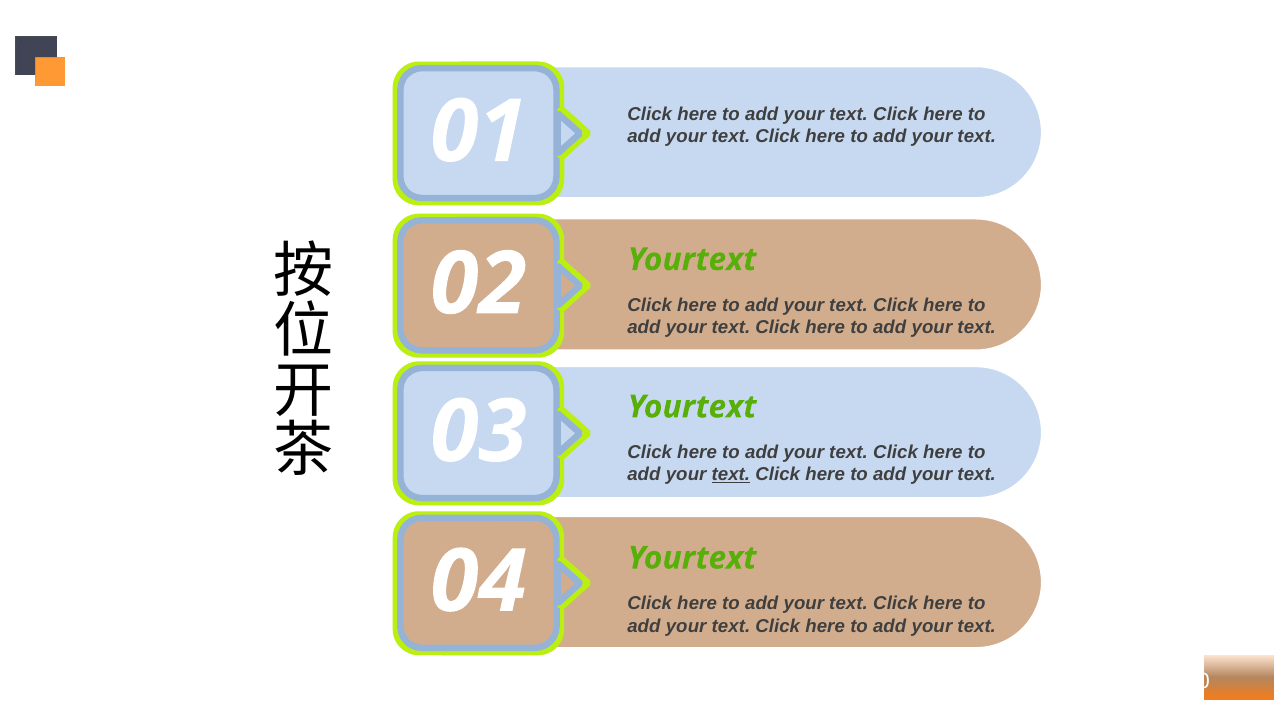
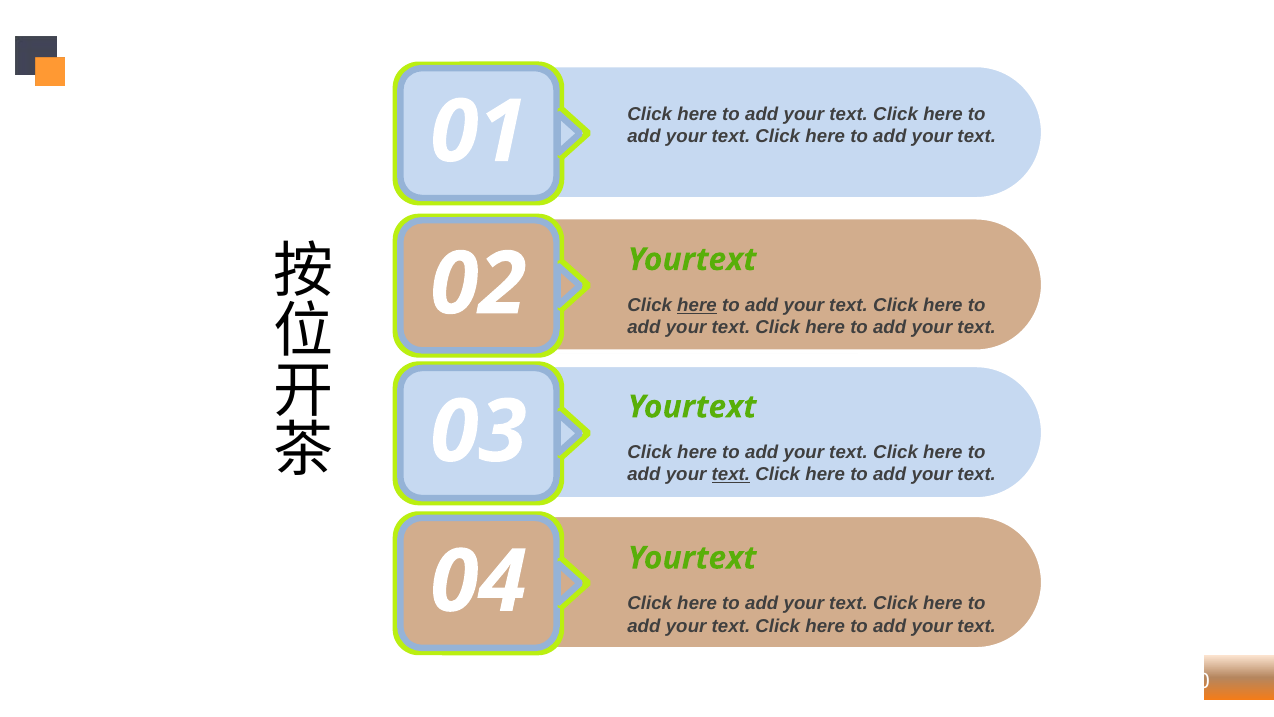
here underline: none -> present (697, 305)
